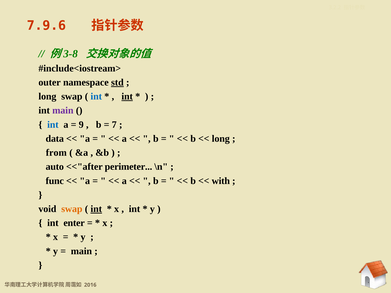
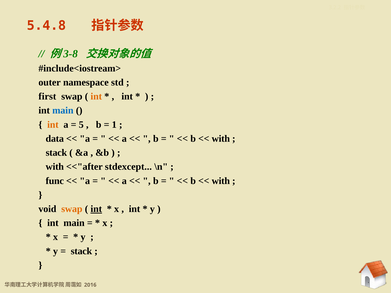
7.9.6: 7.9.6 -> 5.4.8 (46, 26)
std underline: present -> none (117, 82)
long: long -> first (47, 97)
int colour: blue -> orange (96, 97)
int underline: present -> none (127, 97)
main colour: purple -> blue (63, 111)
int colour: blue -> orange (53, 125)
9: 9 -> 5 (81, 125)
7: 7 -> 1 (114, 125)
long: long -> with (221, 139)
from: from -> stack (56, 153)
auto: auto -> with (55, 167)
perimeter: perimeter -> stdexcept (128, 167)
enter: enter -> main (74, 223)
main: main -> stack (81, 251)
